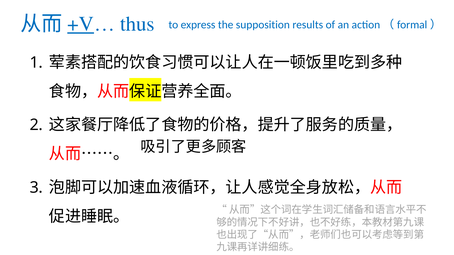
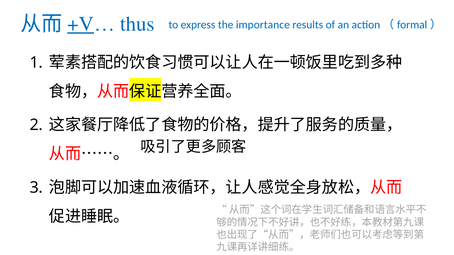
supposition: supposition -> importance (263, 25)
